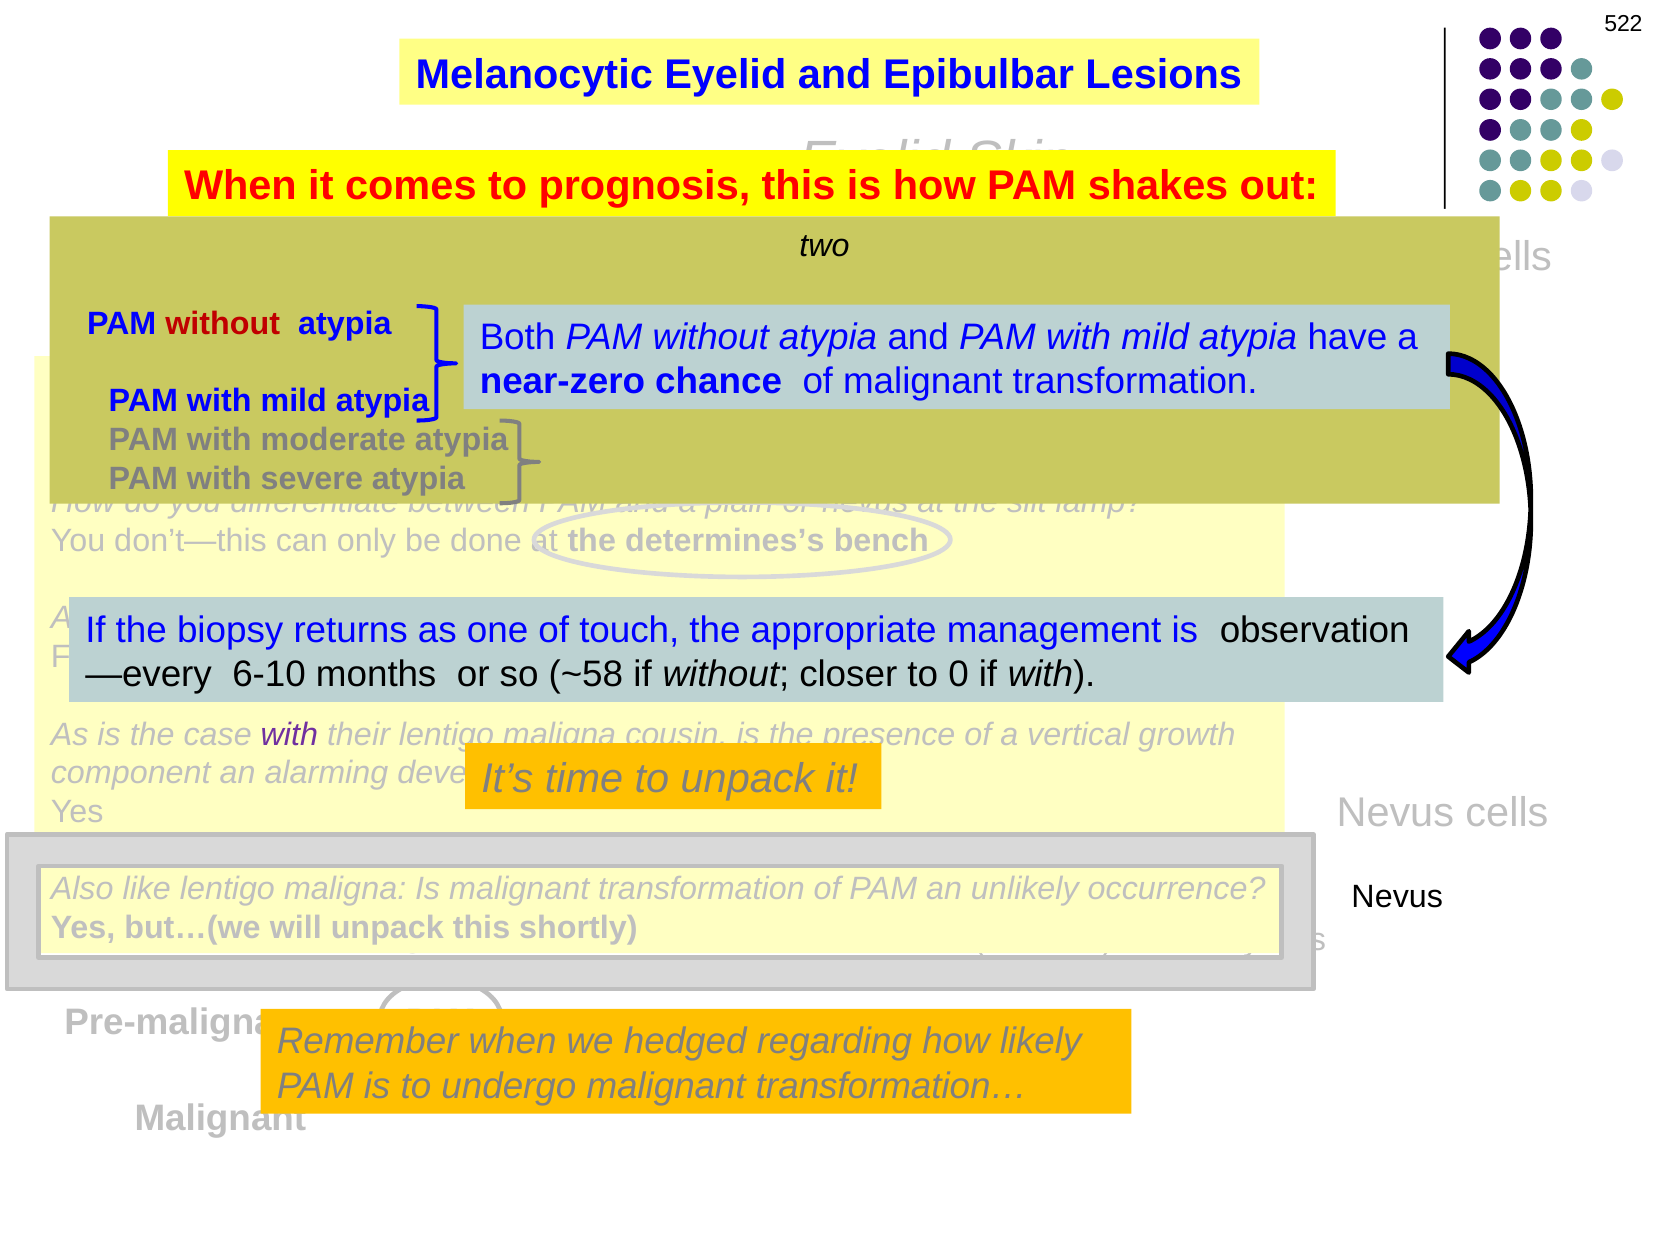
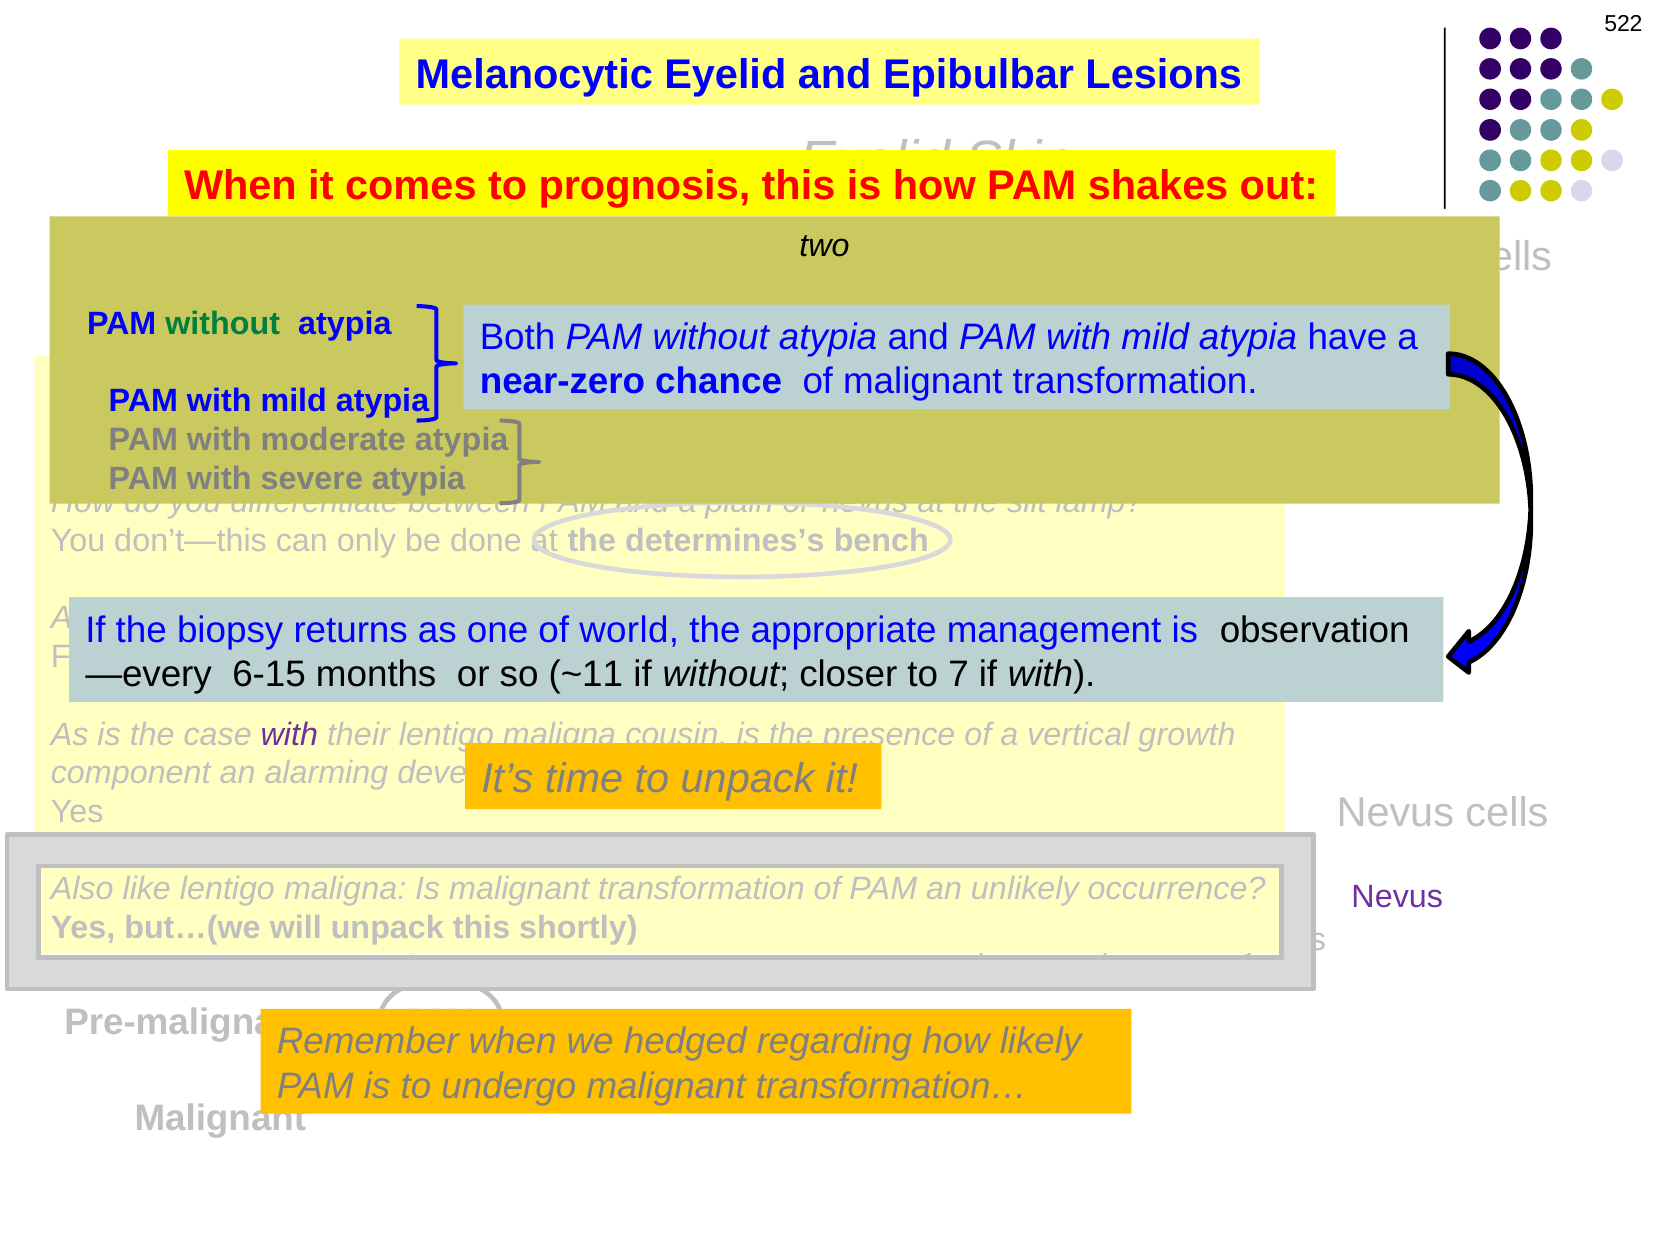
without colour: red -> green (223, 324)
touch: touch -> world (629, 630)
6-10: 6-10 -> 6-15 (269, 674)
~58: ~58 -> ~11 (586, 674)
0: 0 -> 7 (959, 674)
Nevus colour: black -> purple (1397, 897)
